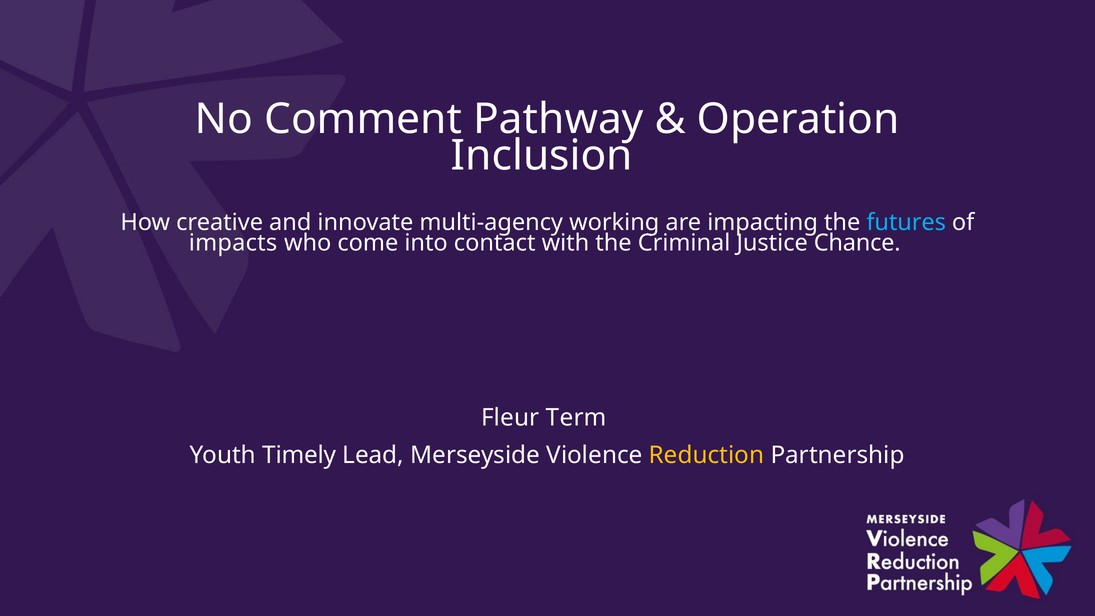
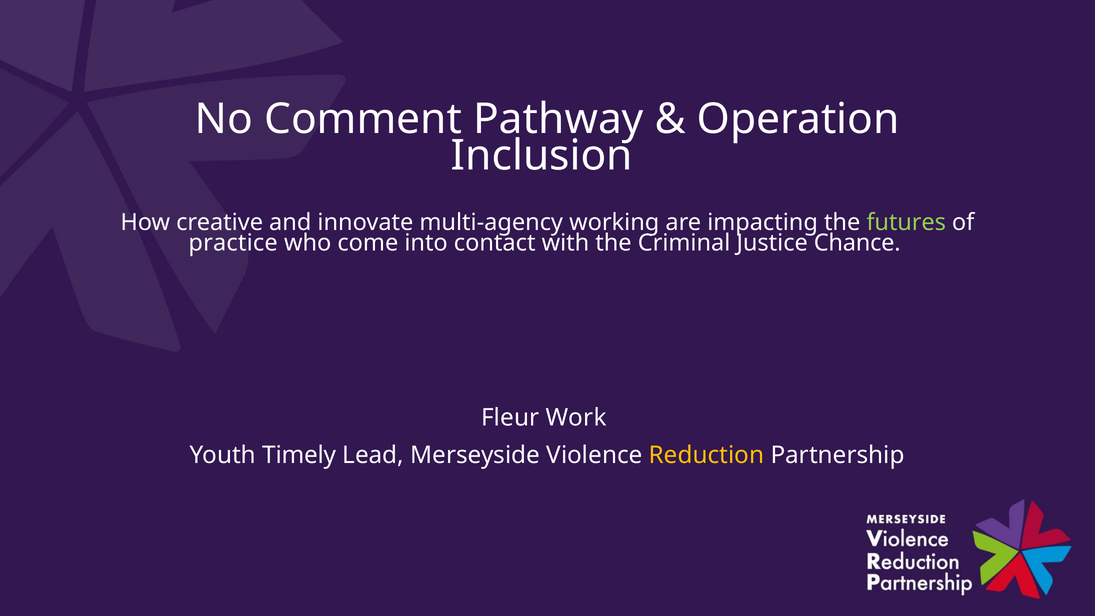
futures colour: light blue -> light green (906, 222)
impacts: impacts -> practice (233, 243)
Term: Term -> Work (576, 418)
